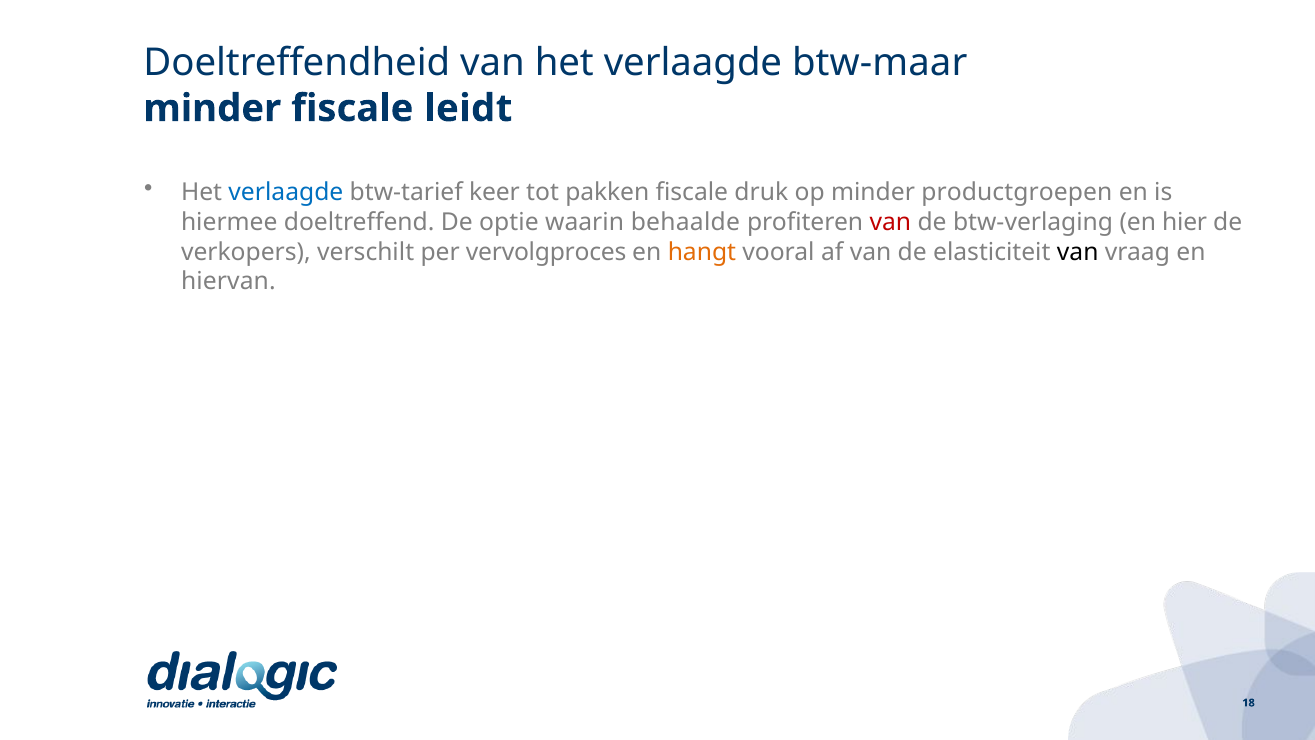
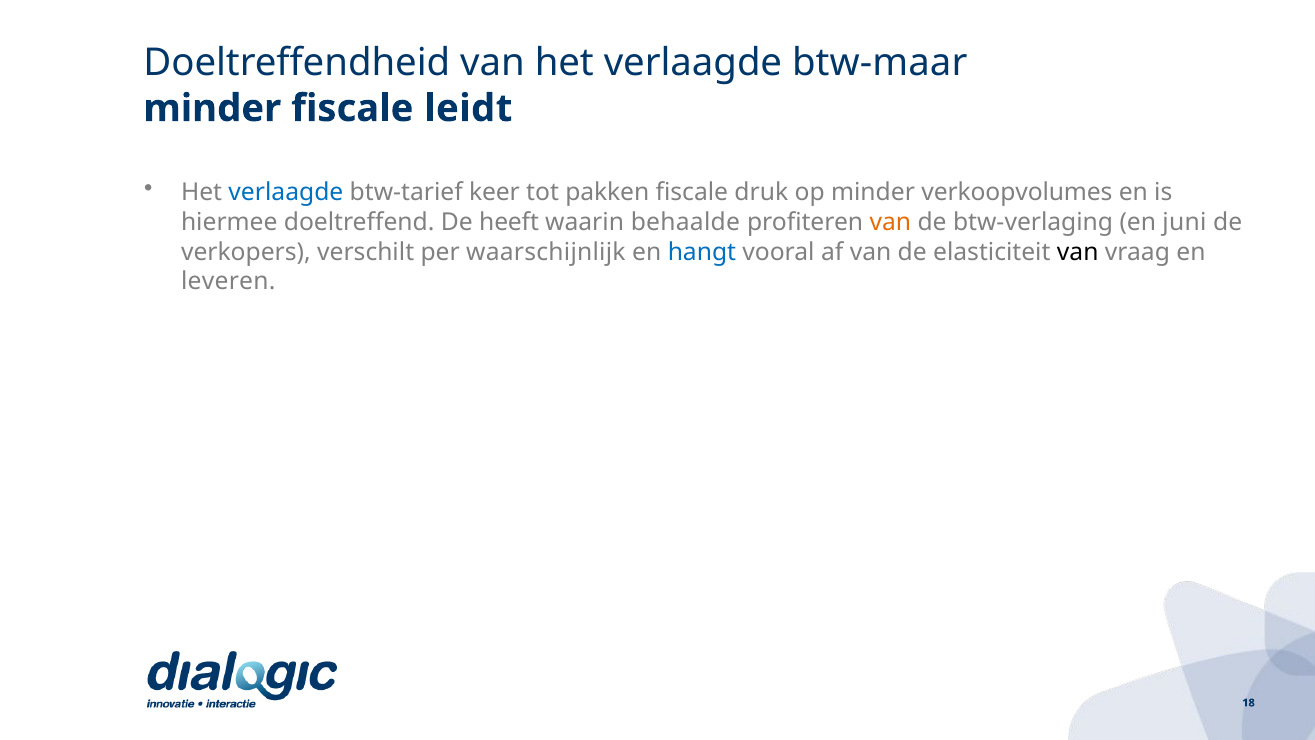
productgroepen: productgroepen -> verkoopvolumes (1017, 193)
optie: optie -> heeft (509, 222)
van colour: red -> orange (890, 222)
hier: hier -> juni (1184, 222)
vervolgproces: vervolgproces -> waarschijnlijk (546, 252)
hangt colour: orange -> blue (702, 252)
hiervan: hiervan -> leveren (228, 281)
